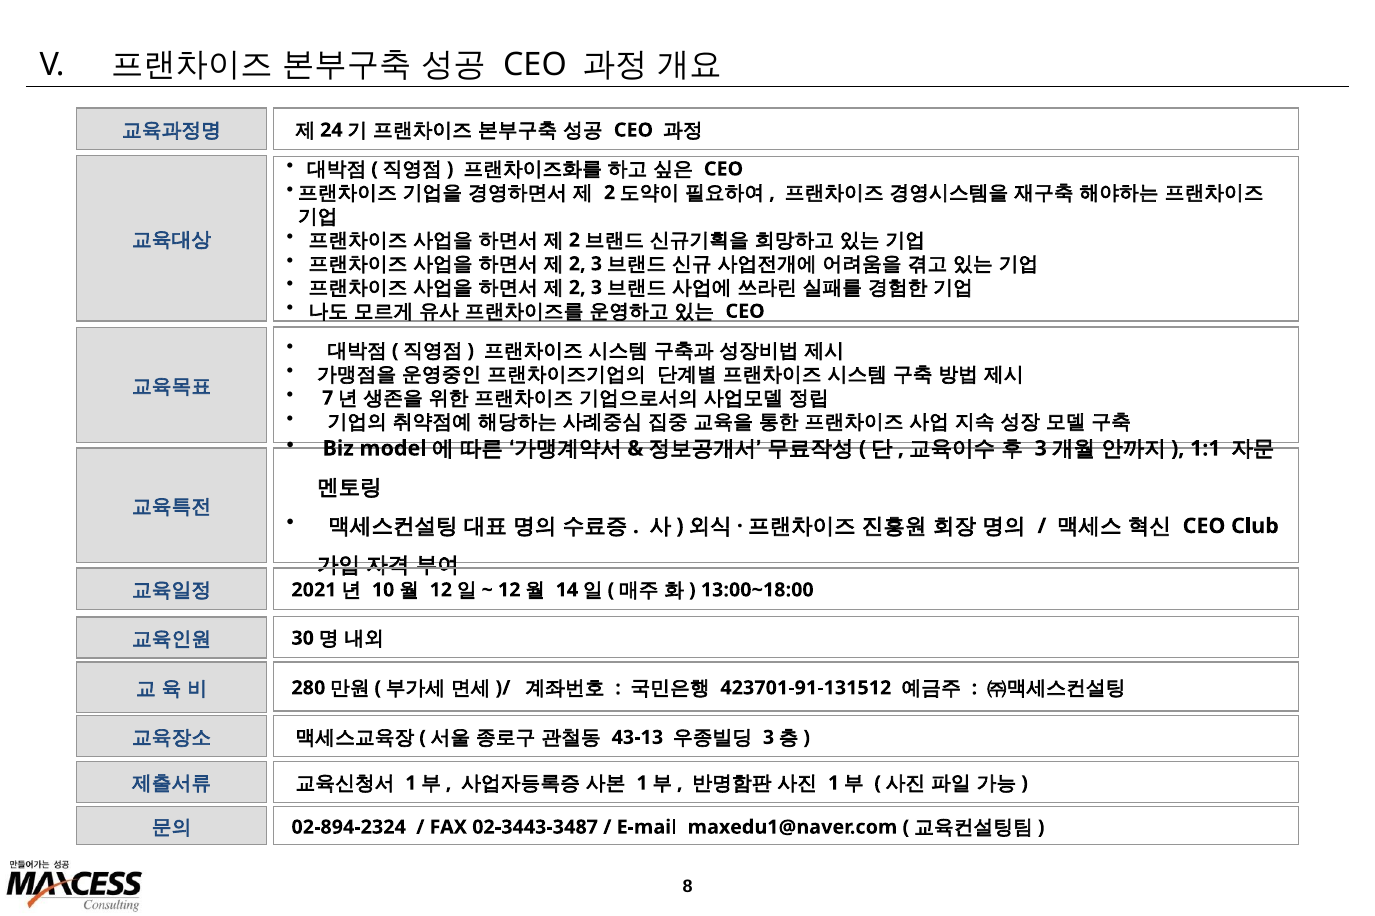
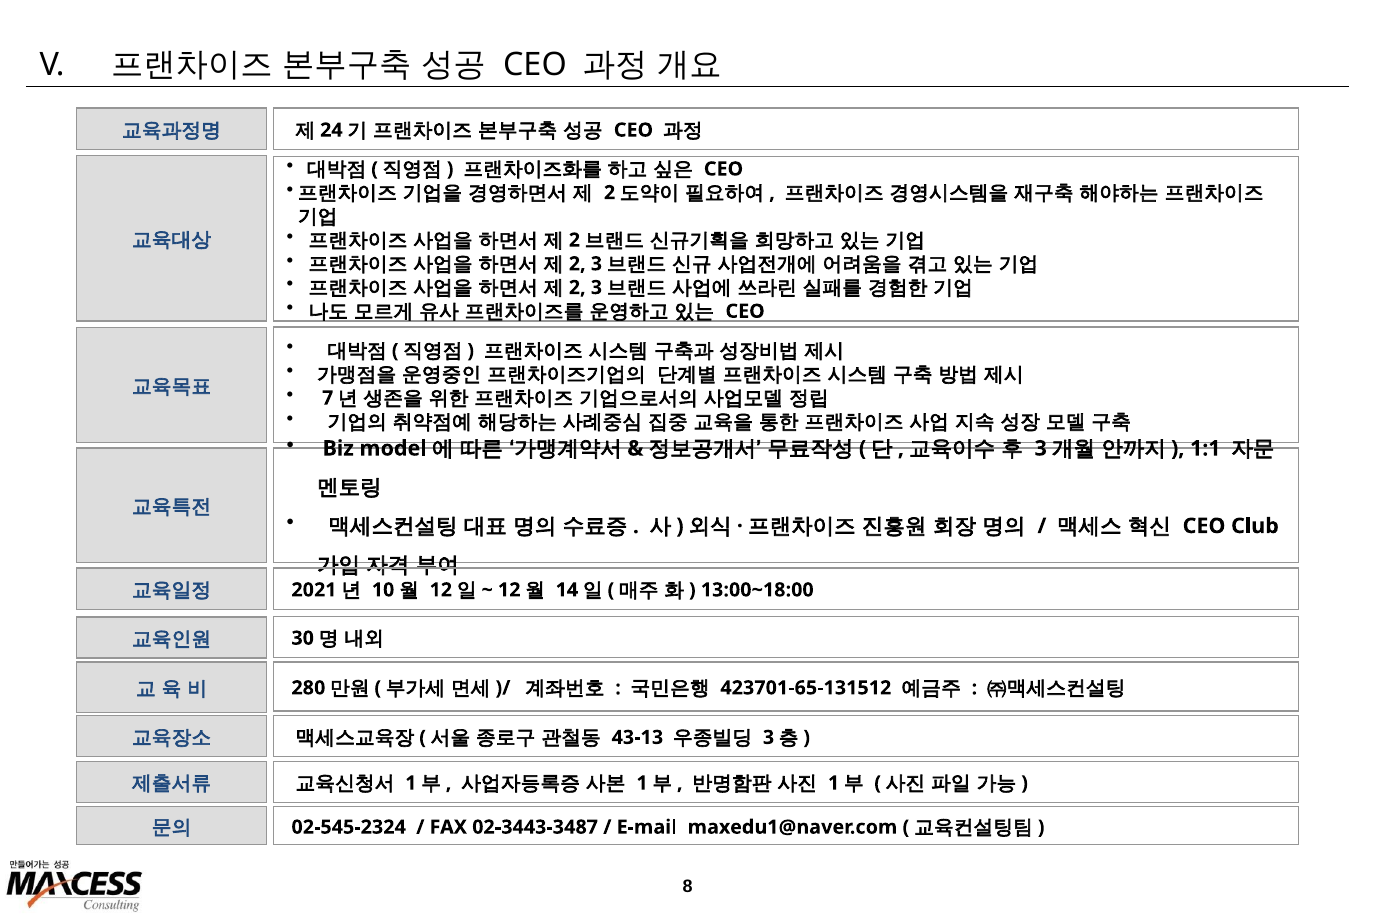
423701-91-131512: 423701-91-131512 -> 423701-65-131512 (806, 688)
02-894-2324: 02-894-2324 -> 02-545-2324 (349, 827)
